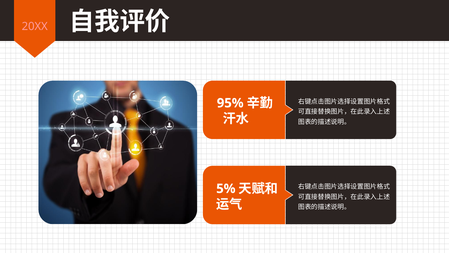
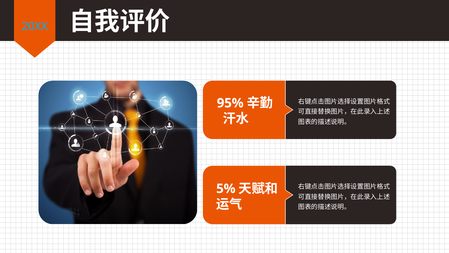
20XX colour: pink -> light blue (35, 26)
